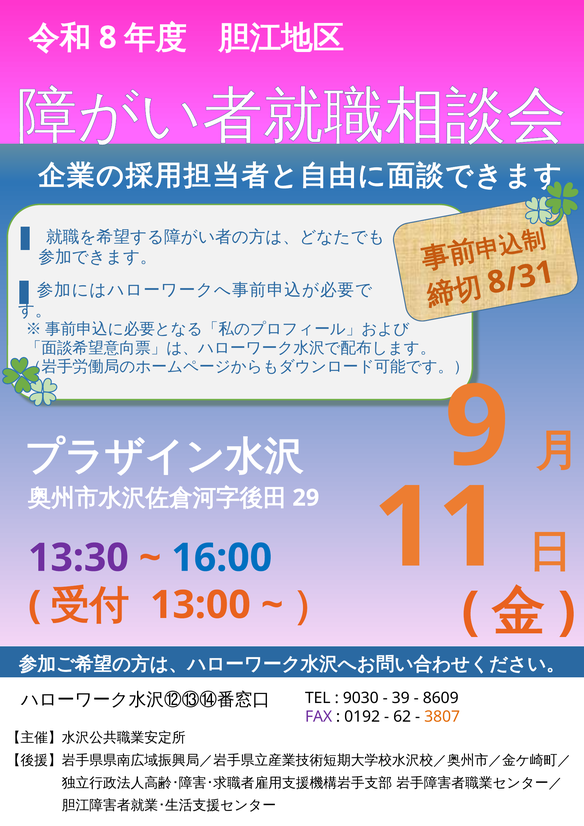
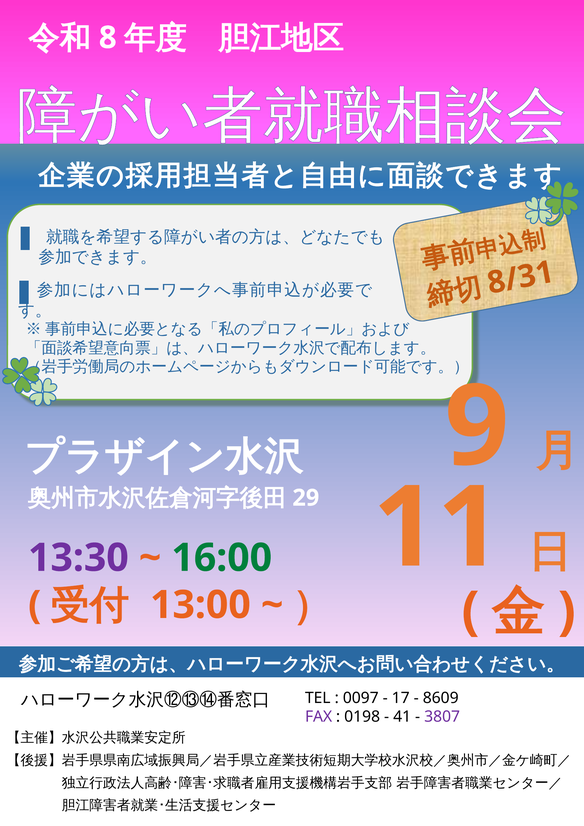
16:00 colour: blue -> green (222, 558)
9030: 9030 -> 0097 (361, 698)
39: 39 -> 17 (401, 698)
0192: 0192 -> 0198 (362, 717)
62: 62 -> 41 (402, 717)
3807 colour: orange -> purple (442, 717)
